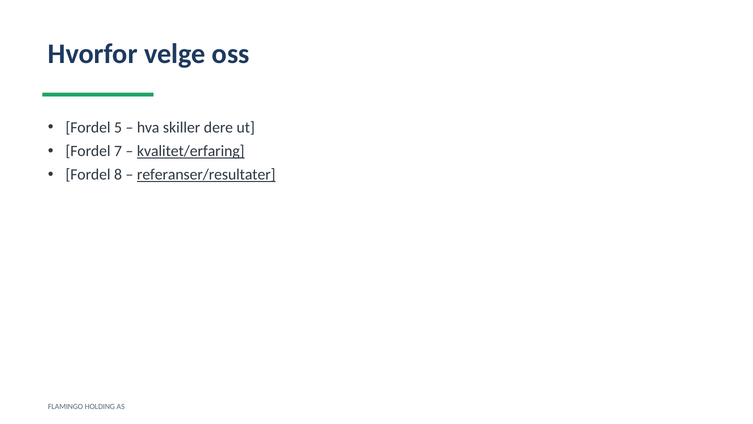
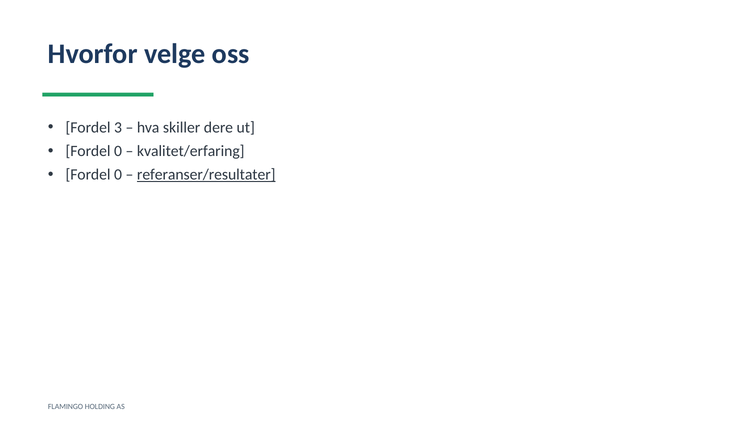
5: 5 -> 3 (118, 128)
7: 7 -> 0 (118, 151)
kvalitet/erfaring underline: present -> none (191, 151)
8: 8 -> 0 (118, 175)
